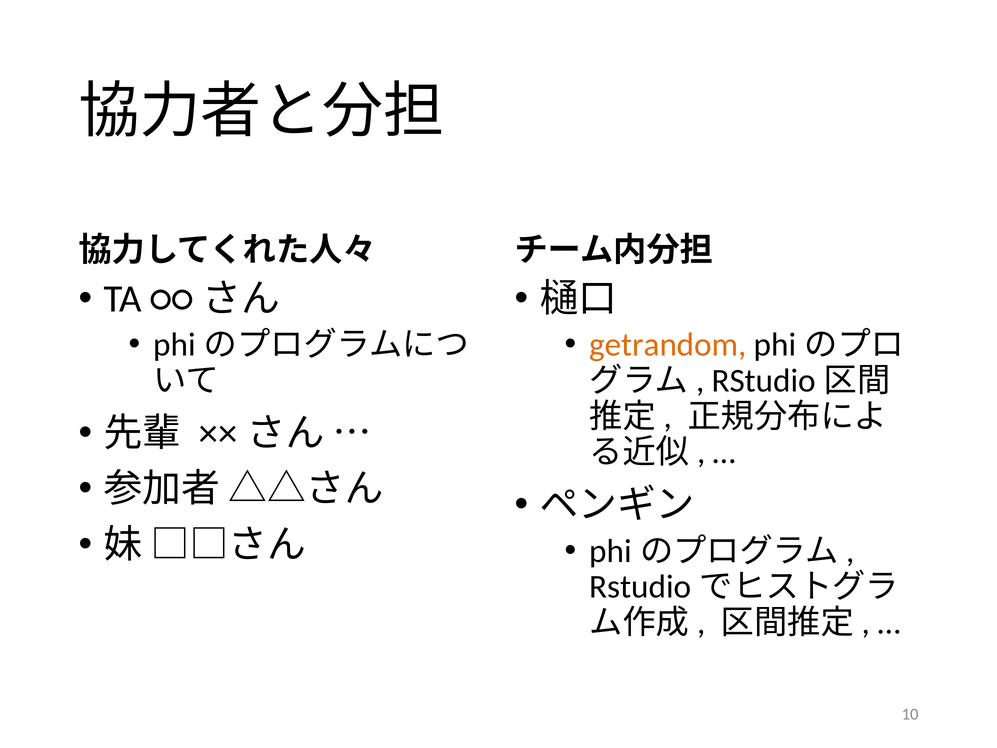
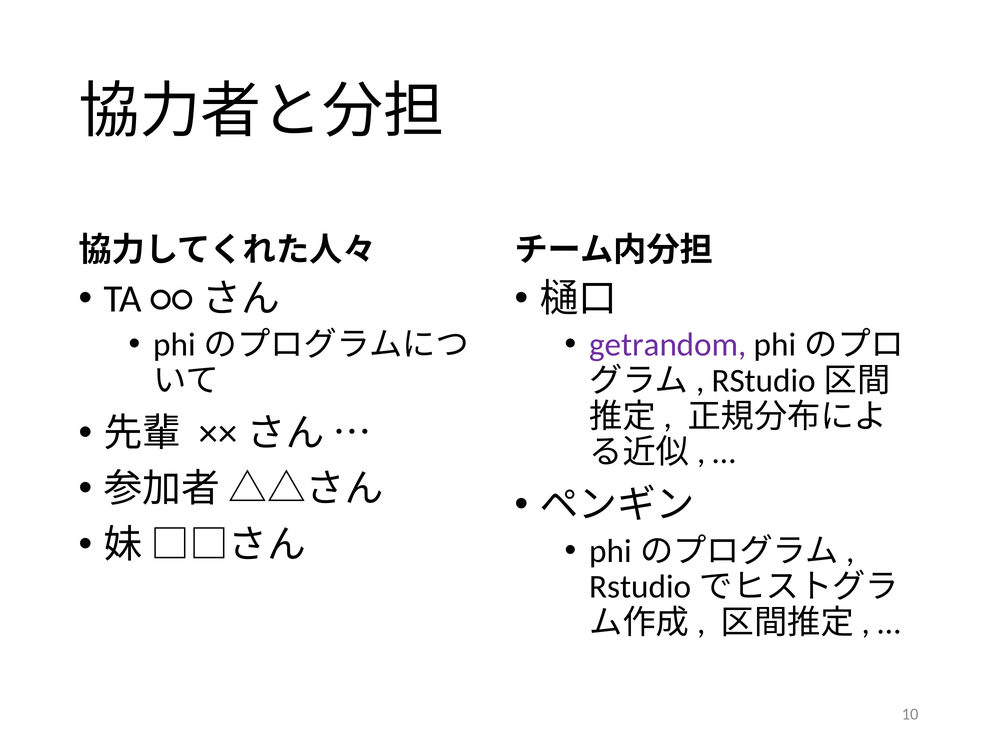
getrandom colour: orange -> purple (668, 345)
